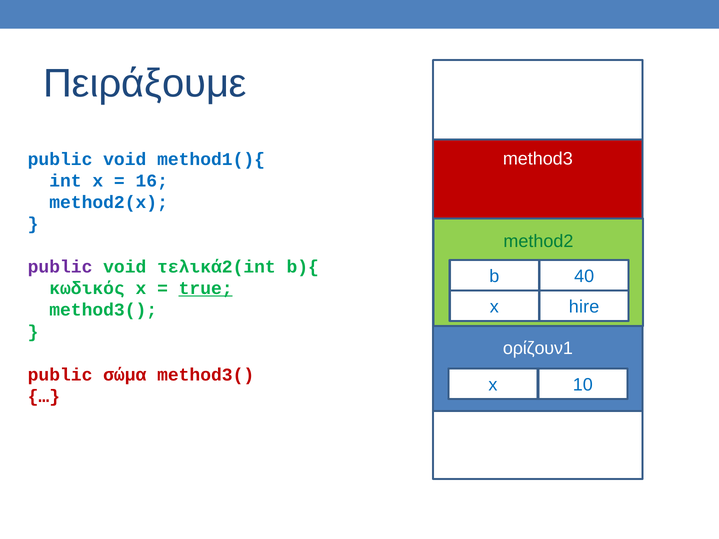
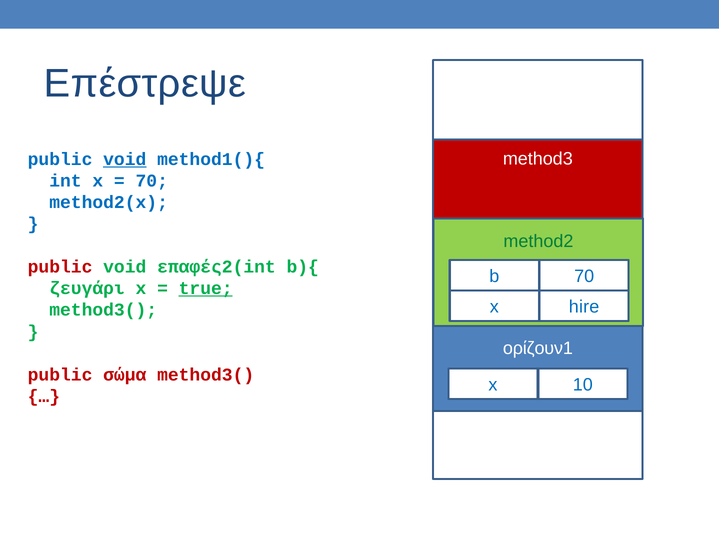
Πειράξουμε: Πειράξουμε -> Επέστρεψε (145, 84)
void underline: none -> present (125, 159)
16: 16 -> 70 (152, 181)
public colour: purple -> red (60, 267)
τελικά2(int: τελικά2(int -> επαφές2(int (216, 267)
b 40: 40 -> 70 (584, 277)
κωδικός: κωδικός -> ζευγάρι (87, 289)
